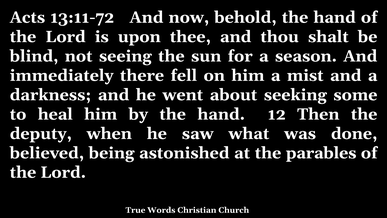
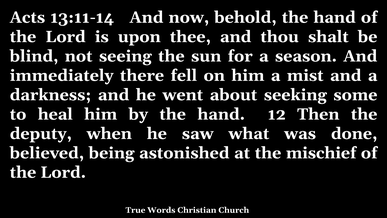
13:11-72: 13:11-72 -> 13:11-14 (82, 17)
parables: parables -> mischief (321, 153)
